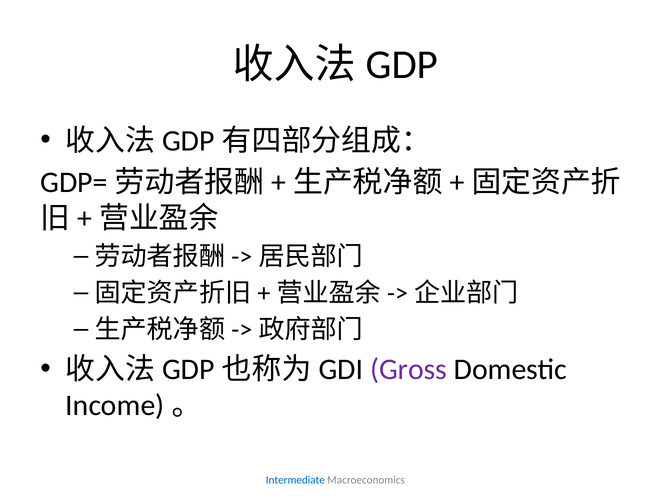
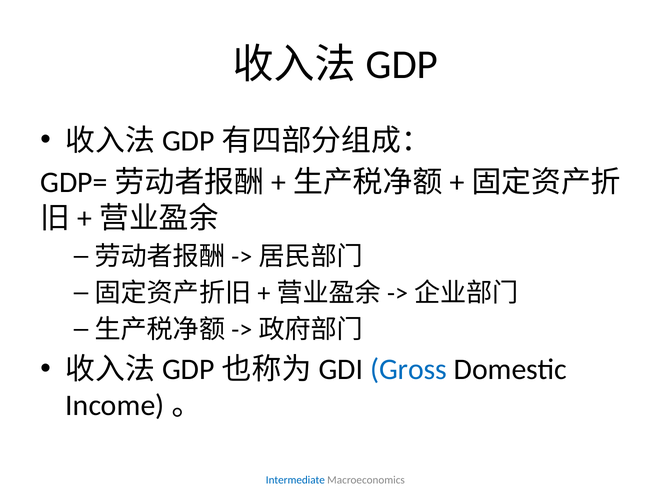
Gross colour: purple -> blue (409, 370)
